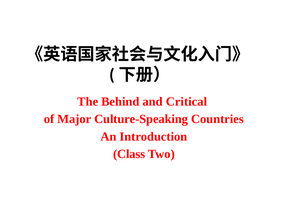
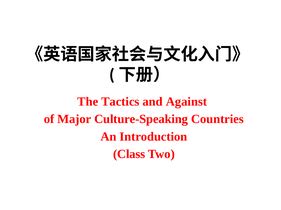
Behind: Behind -> Tactics (120, 102)
Critical: Critical -> Against (186, 102)
